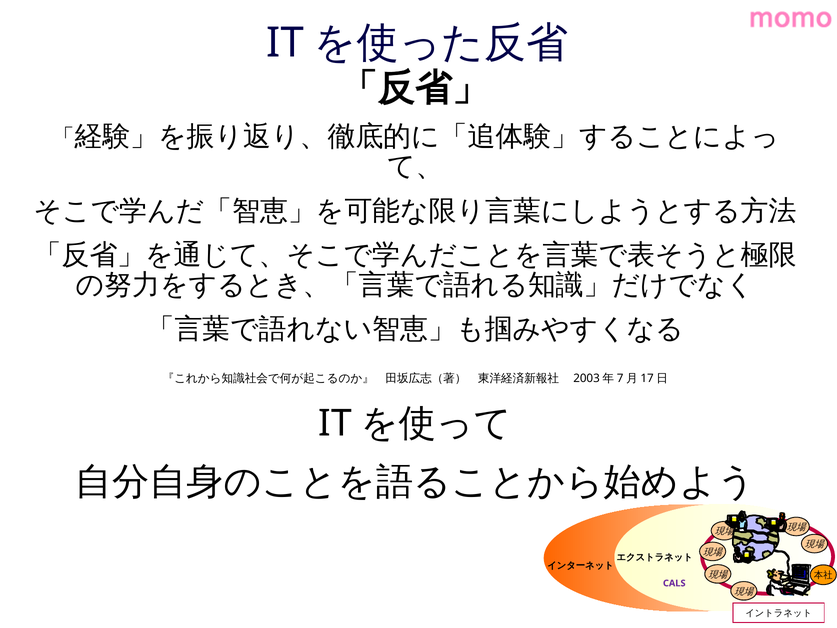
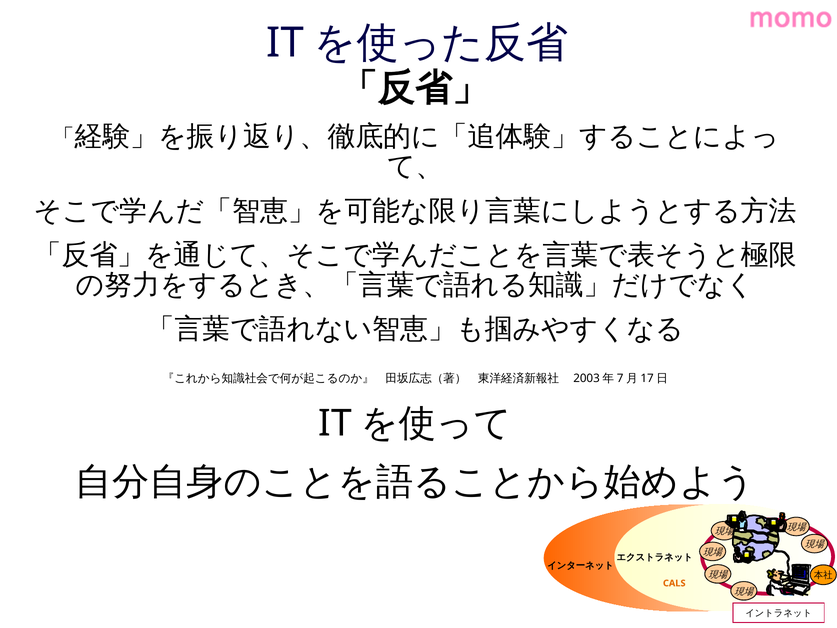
CALS colour: purple -> orange (674, 583)
